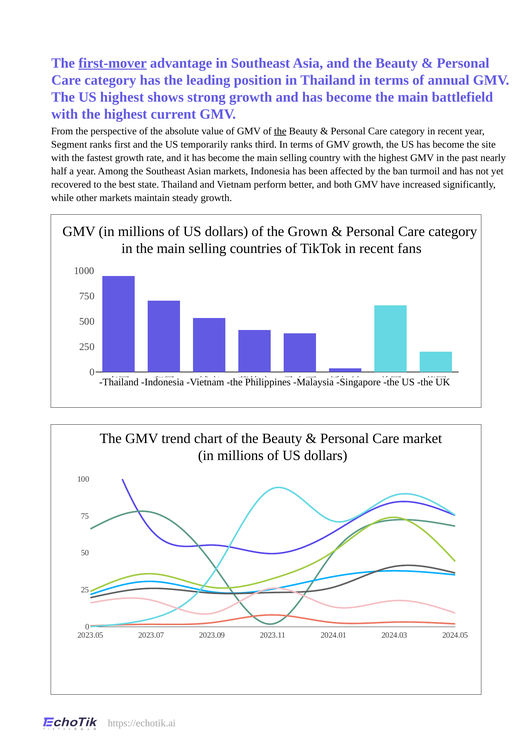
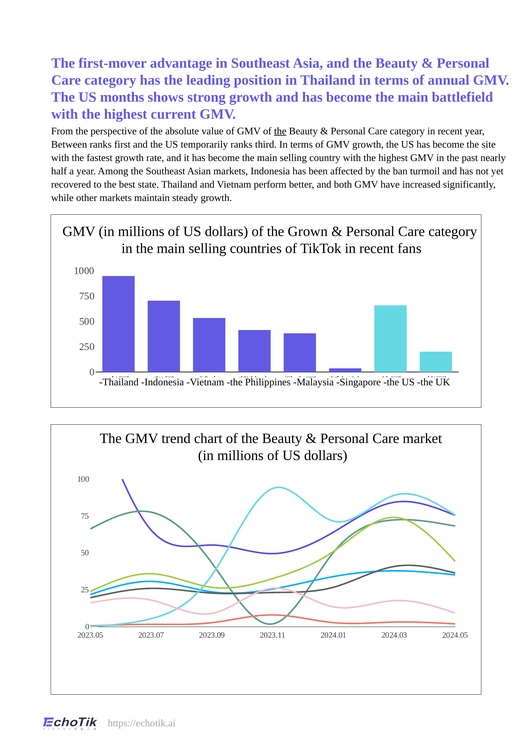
first-mover underline: present -> none (113, 63)
US highest: highest -> months (122, 97)
Segment: Segment -> Between (69, 144)
